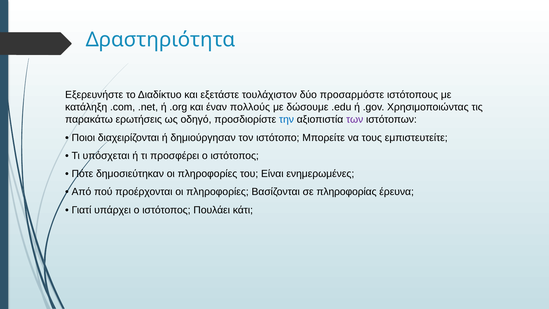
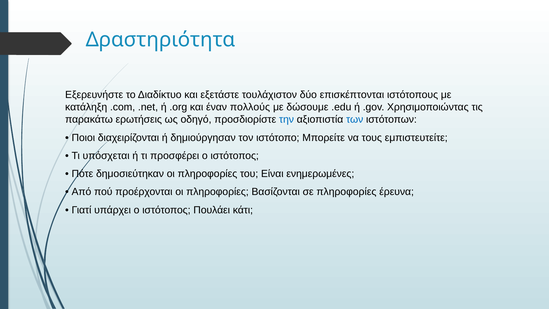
προσαρμόστε: προσαρμόστε -> επισκέπτονται (352, 95)
των colour: purple -> blue (355, 119)
σε πληροφορίας: πληροφορίας -> πληροφορίες (346, 192)
